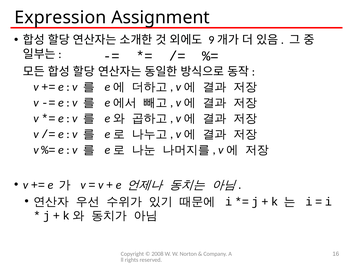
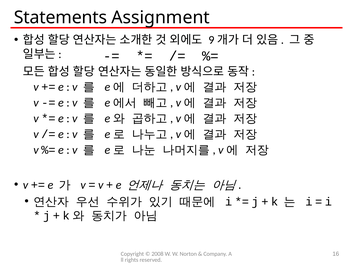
Expression: Expression -> Statements (61, 18)
